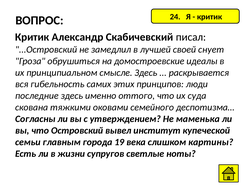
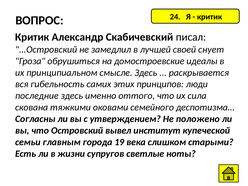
суда: суда -> сила (197, 96)
маменька: маменька -> положено (198, 119)
картины: картины -> старыми (211, 142)
